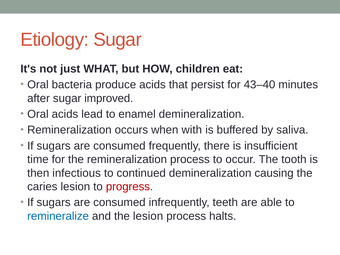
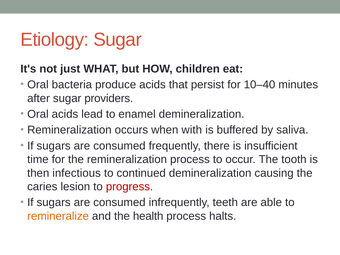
43–40: 43–40 -> 10–40 (260, 85)
improved: improved -> providers (109, 98)
remineralize colour: blue -> orange (58, 216)
the lesion: lesion -> health (148, 216)
